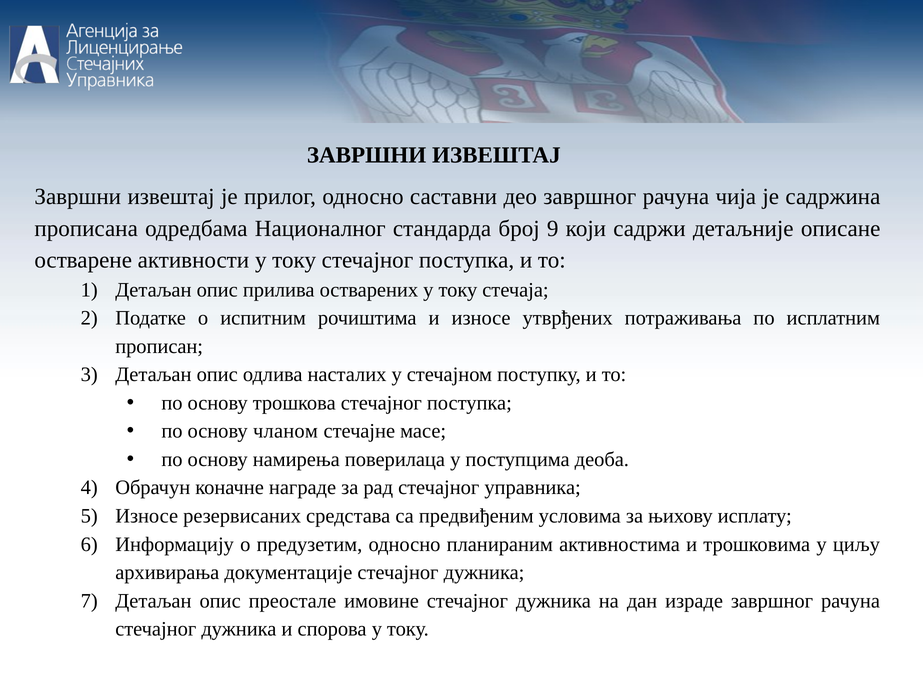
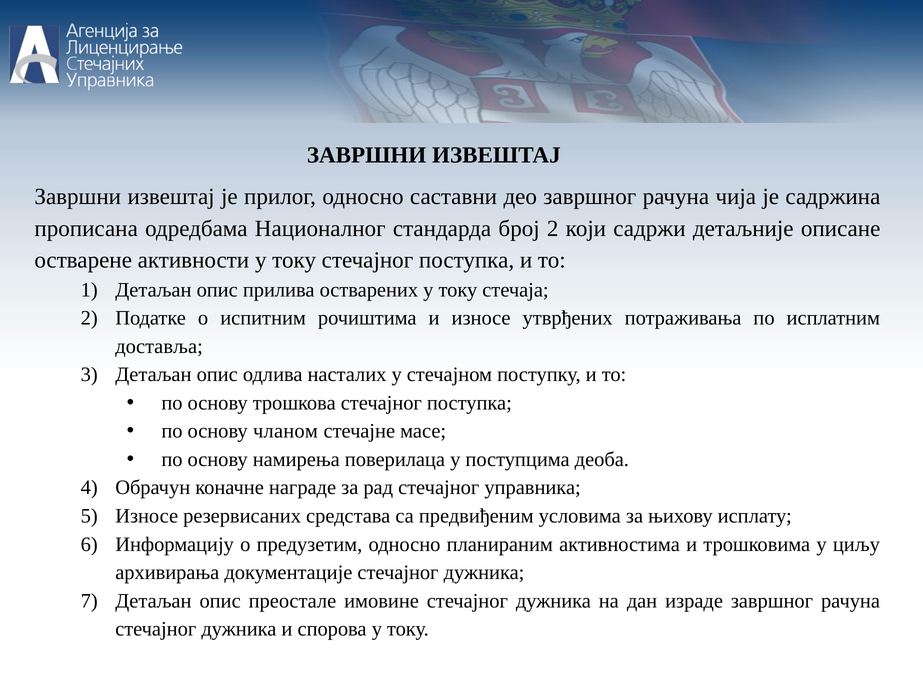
број 9: 9 -> 2 (553, 229)
прописан: прописан -> доставља (159, 347)
